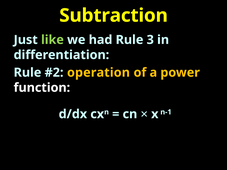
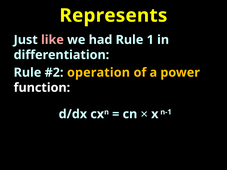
Subtraction: Subtraction -> Represents (113, 16)
like colour: light green -> pink (52, 40)
3: 3 -> 1 (150, 40)
